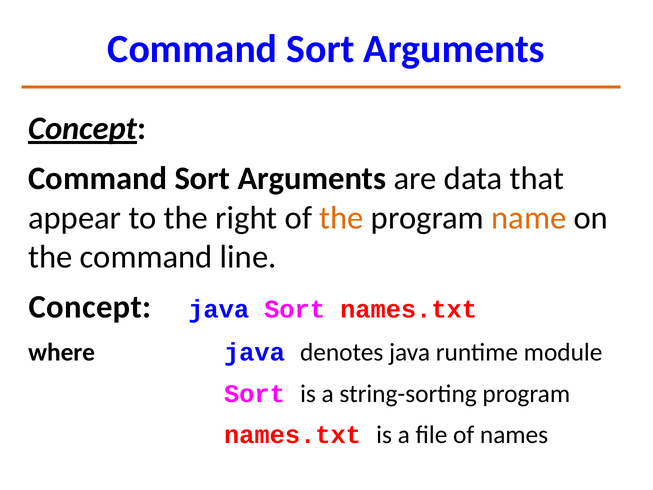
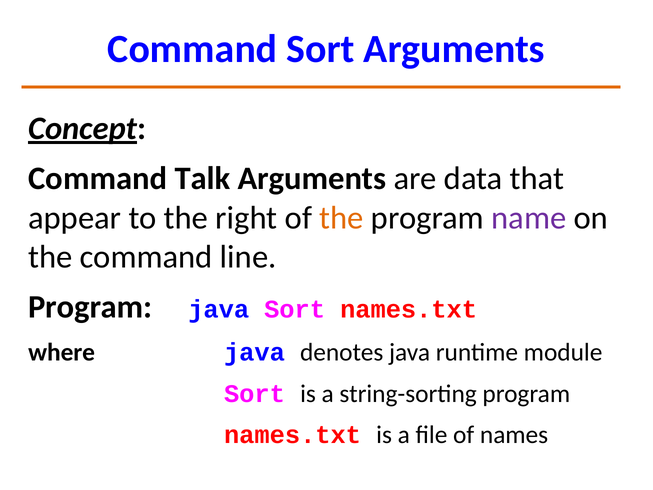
Sort: Sort -> Talk (202, 179)
name colour: orange -> purple (529, 218)
Concept: Concept -> Program (90, 307)
